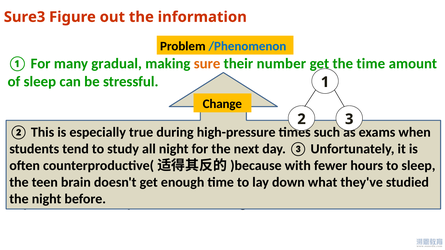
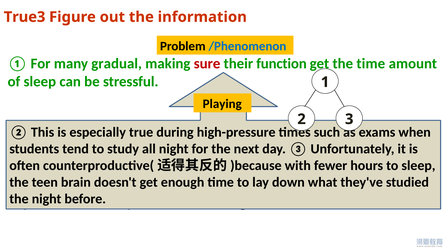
Sure3: Sure3 -> True3 (25, 17)
sure colour: orange -> red (207, 64)
number: number -> function (281, 64)
Change: Change -> Playing (222, 104)
